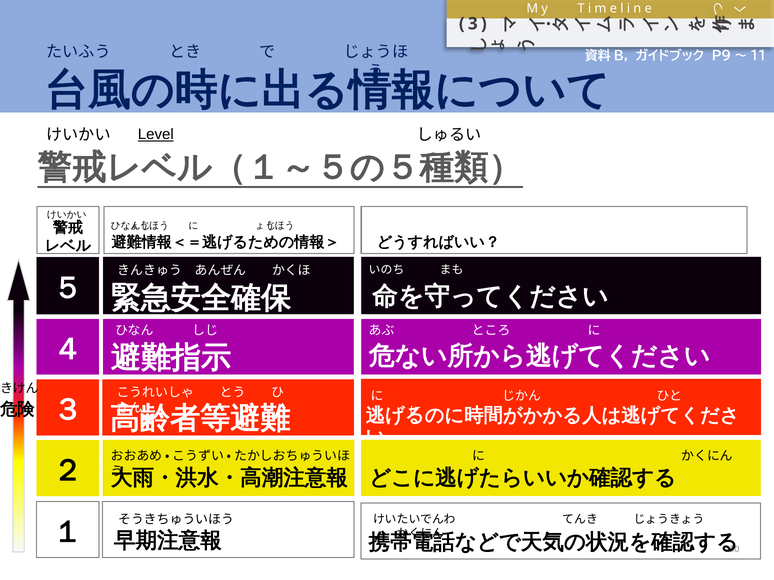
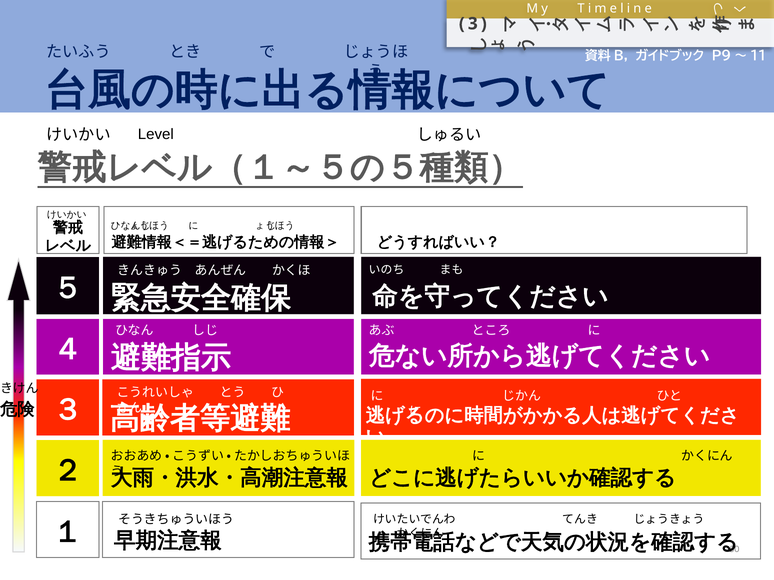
Level underline: present -> none (156, 135)
